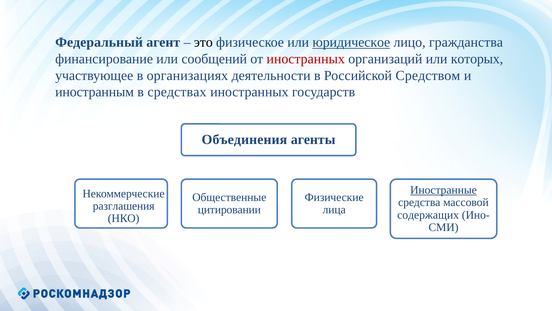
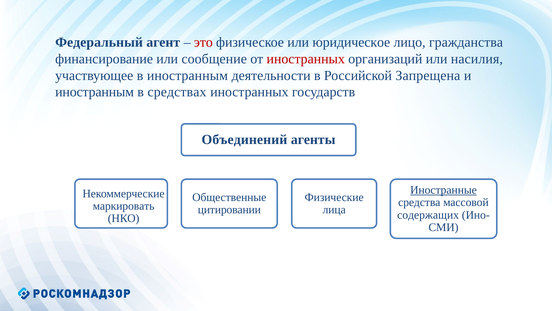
это colour: black -> red (203, 42)
юридическое underline: present -> none (351, 42)
сообщений: сообщений -> сообщение (214, 59)
которых: которых -> насилия (477, 59)
в организациях: организациях -> иностранным (187, 75)
Средством: Средством -> Запрещена (428, 75)
Объединения: Объединения -> Объединений (244, 139)
разглашения: разглашения -> маркировать (124, 206)
